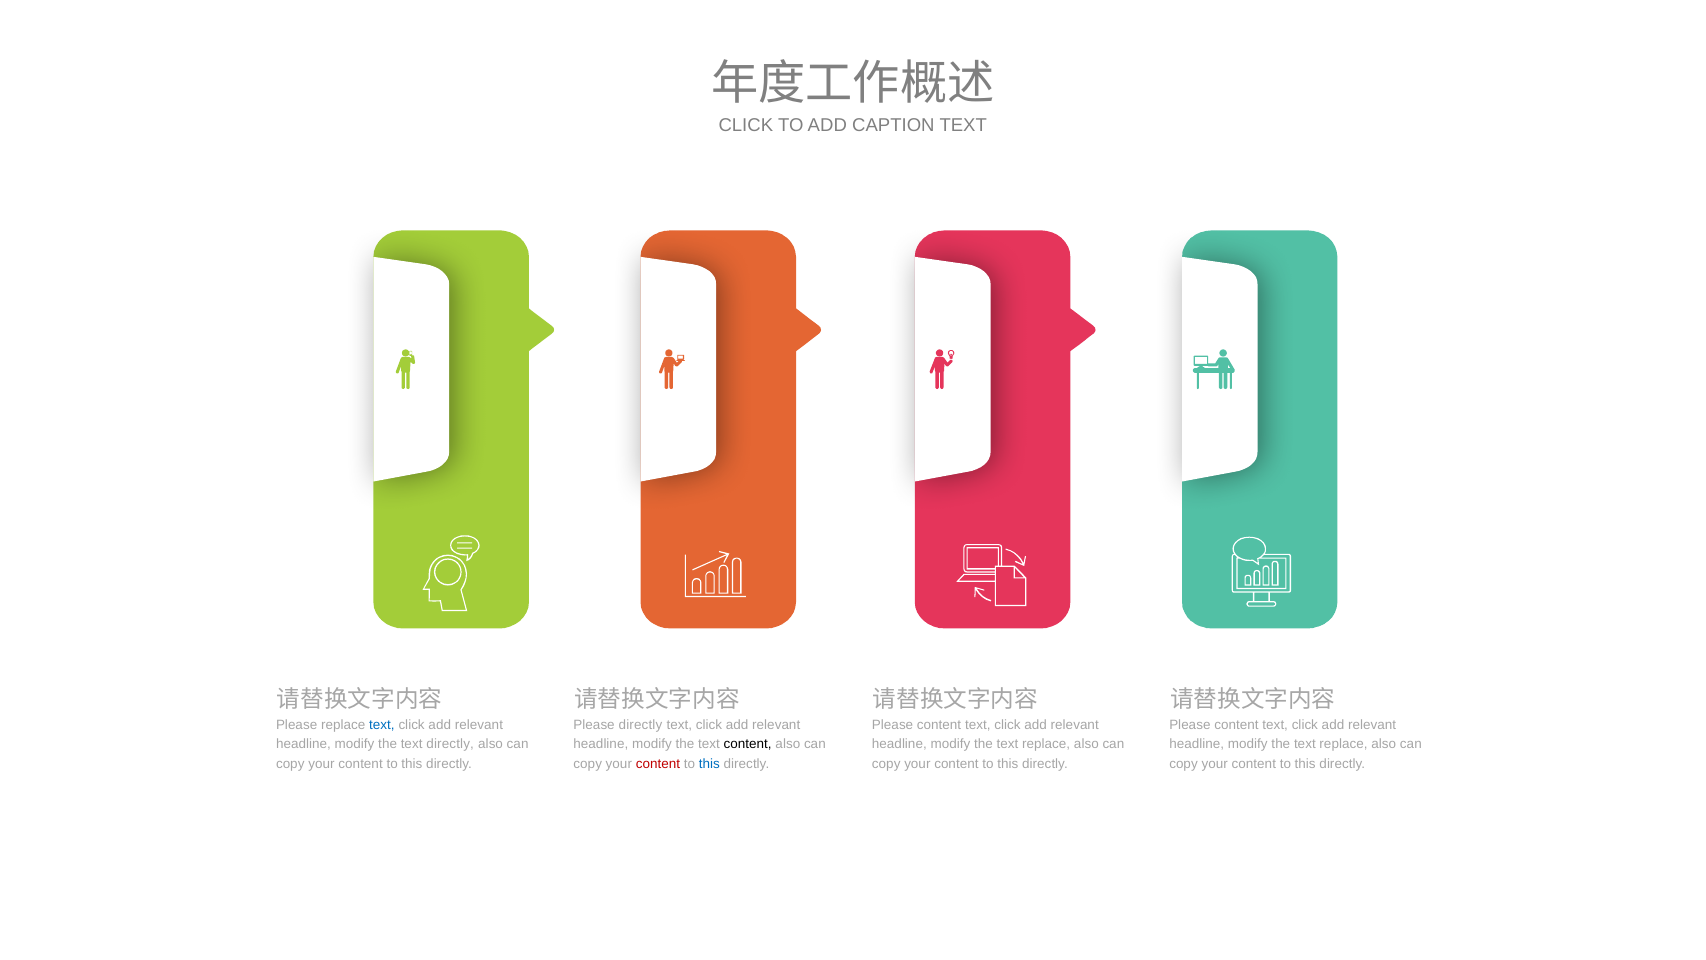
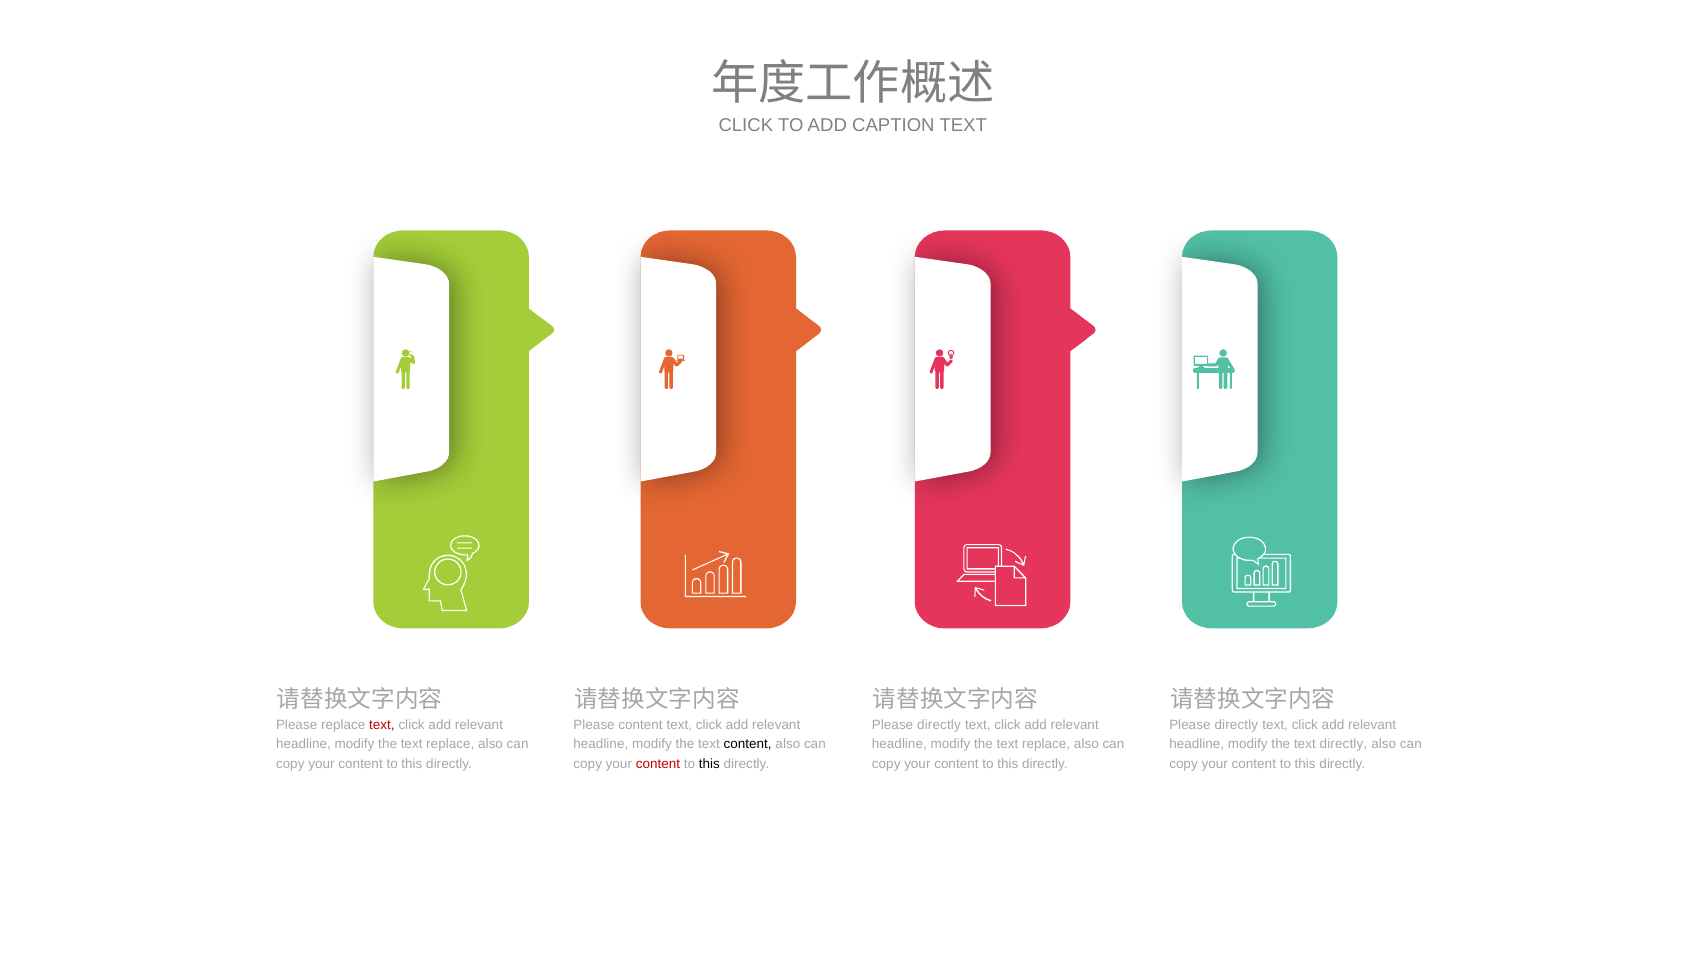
text colour: blue -> red (382, 725)
Please directly: directly -> content (641, 725)
content: content -> directly (939, 725)
content: content -> directly (1236, 725)
directly: directly -> replace (450, 744)
replace: replace -> directly (1343, 744)
this colour: blue -> black (709, 763)
